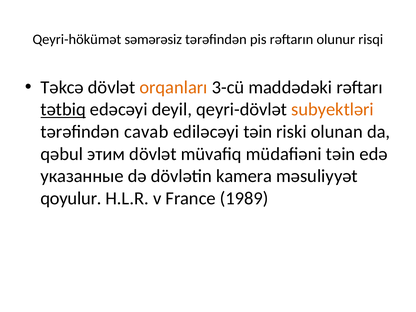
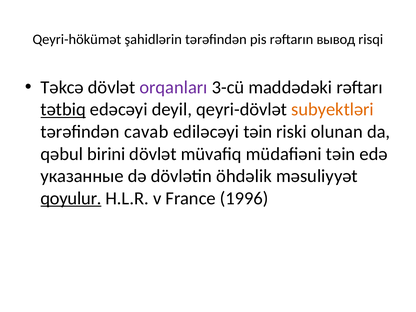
səmərəsiz: səmərəsiz -> şahidlərin (153, 39)
olunur: olunur -> вывод (336, 39)
orqanları colour: orange -> purple (173, 87)
этим: этим -> birini (106, 154)
kamera: kamera -> öhdəlik (244, 176)
qoyulur underline: none -> present (71, 198)
1989: 1989 -> 1996 (244, 198)
